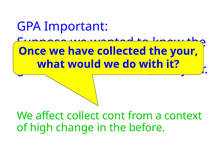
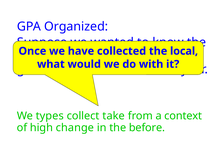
Important: Important -> Organized (76, 26)
your: your -> local (184, 51)
affect: affect -> types (50, 116)
cont: cont -> take (114, 116)
